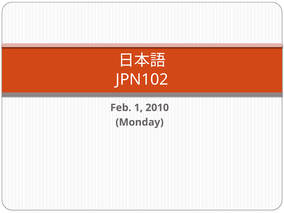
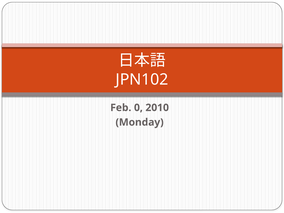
1: 1 -> 0 (138, 108)
